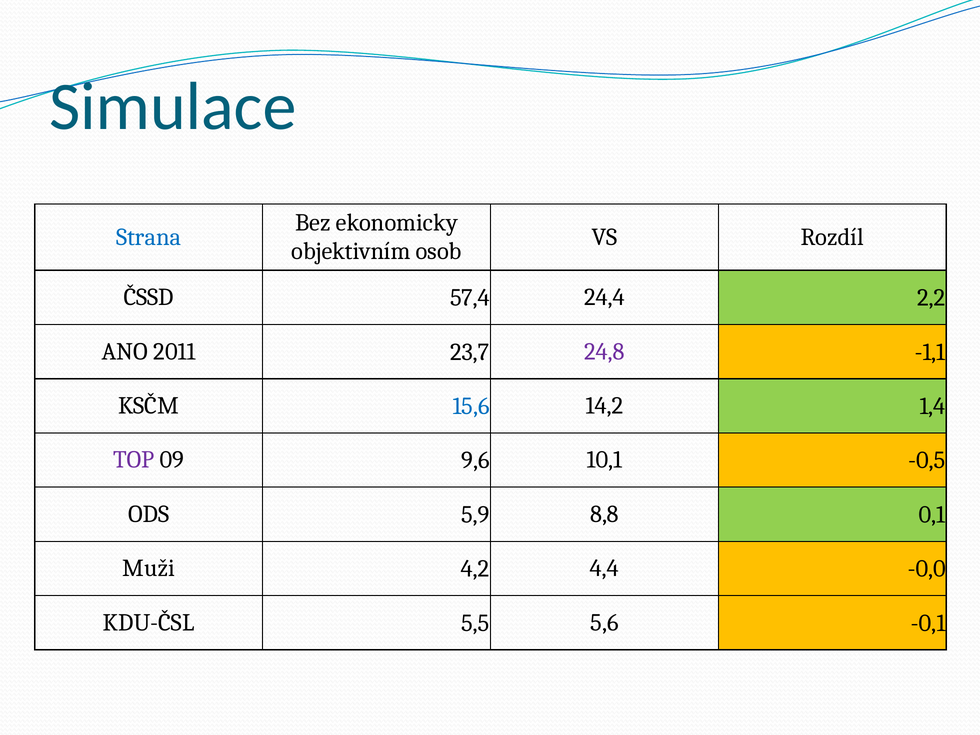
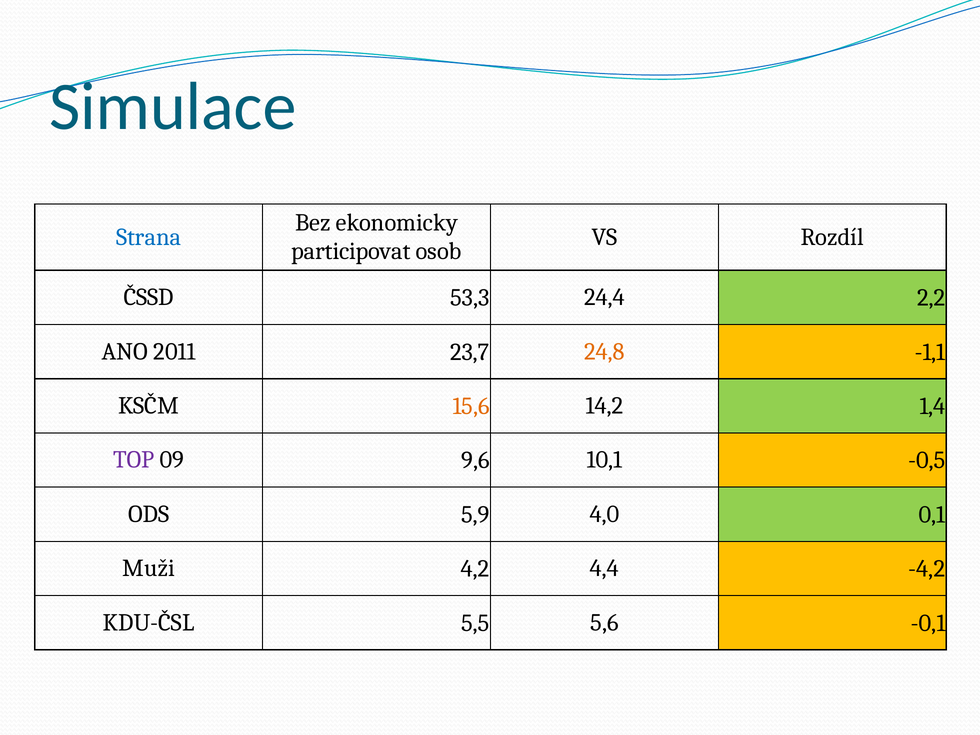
objektivním: objektivním -> participovat (351, 251)
57,4: 57,4 -> 53,3 (470, 298)
24,8 colour: purple -> orange (604, 351)
15,6 colour: blue -> orange (471, 406)
8,8: 8,8 -> 4,0 (605, 514)
-0,0: -0,0 -> -4,2 (927, 569)
